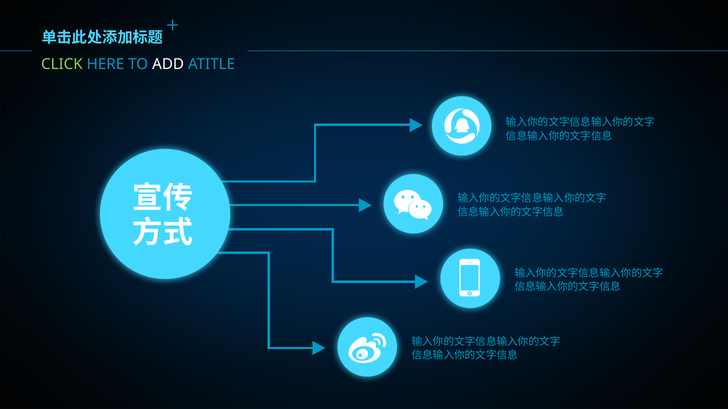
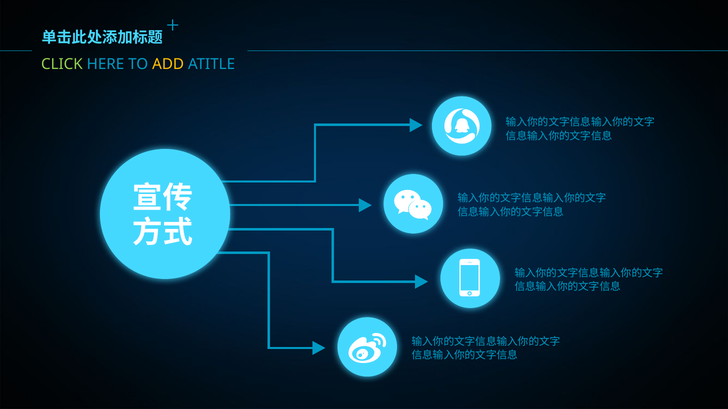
ADD colour: white -> yellow (168, 64)
